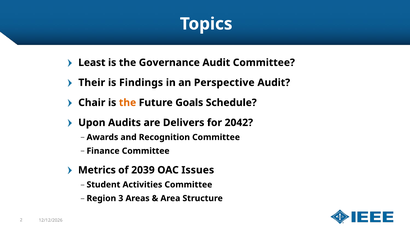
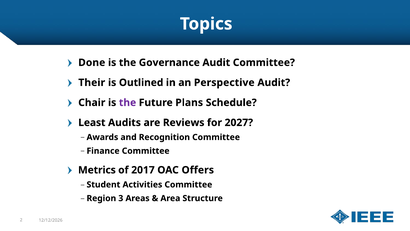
Least: Least -> Done (92, 62)
Findings: Findings -> Outlined (141, 82)
the colour: orange -> purple (128, 102)
Goals: Goals -> Plans (189, 102)
Upon: Upon -> Least (92, 122)
Delivers: Delivers -> Reviews (184, 122)
2042: 2042 -> 2027 (239, 122)
2039: 2039 -> 2017 (143, 170)
Issues: Issues -> Offers (198, 170)
